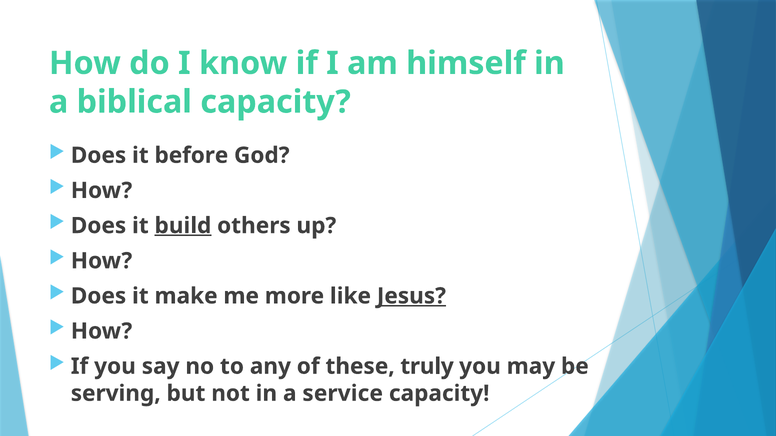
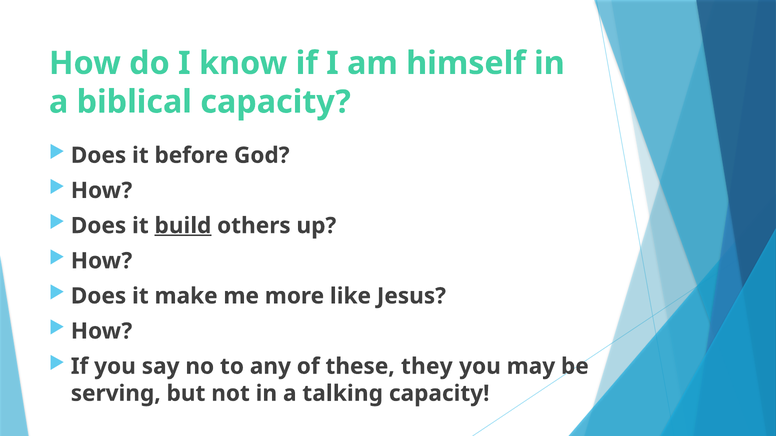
Jesus underline: present -> none (411, 296)
truly: truly -> they (427, 367)
service: service -> talking (343, 394)
